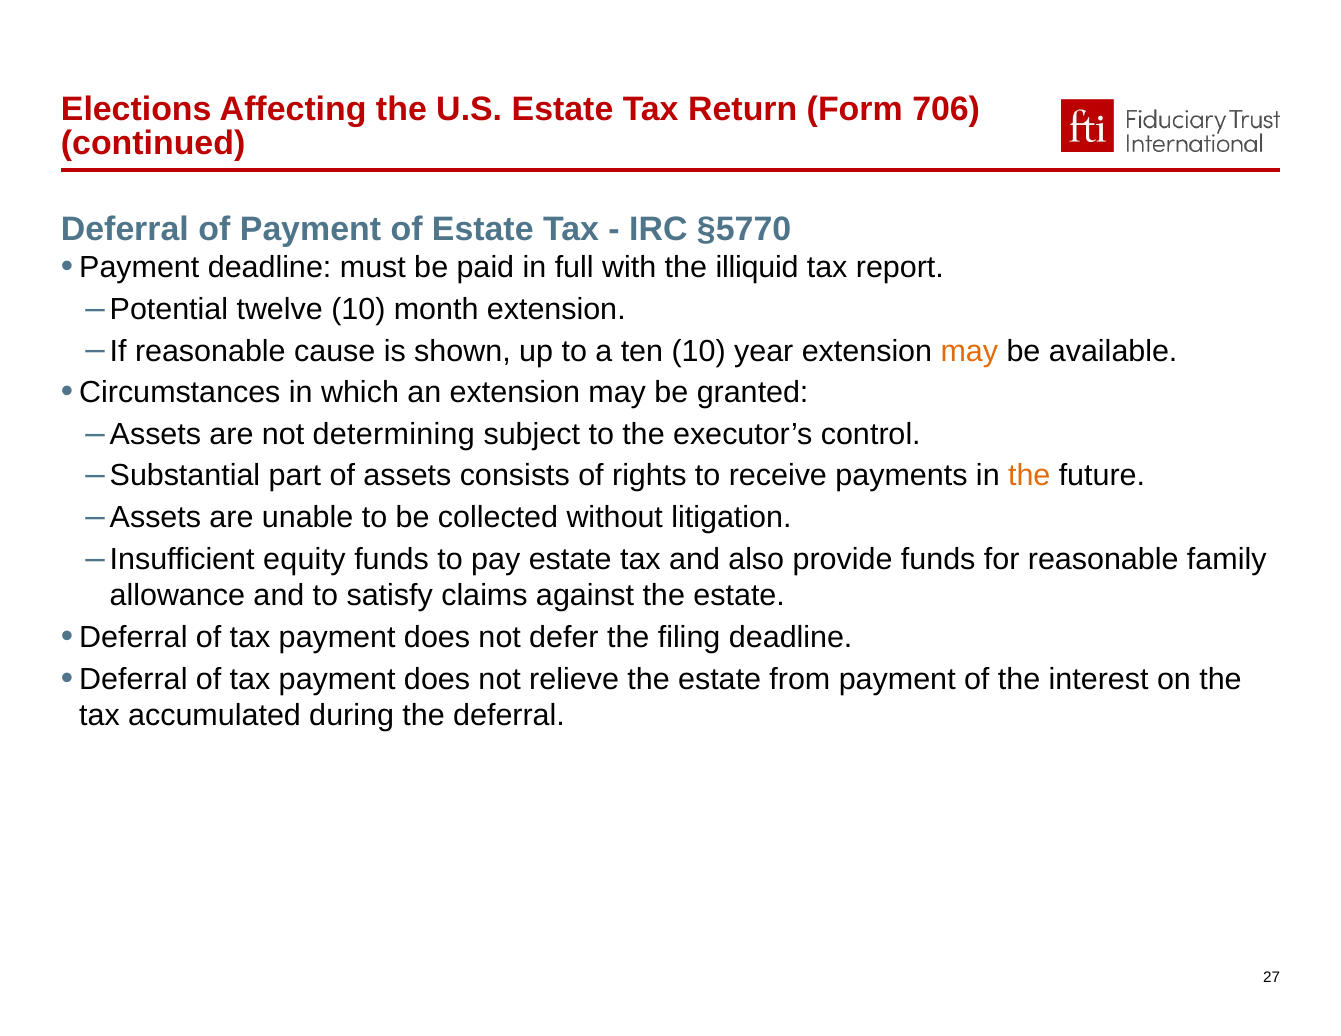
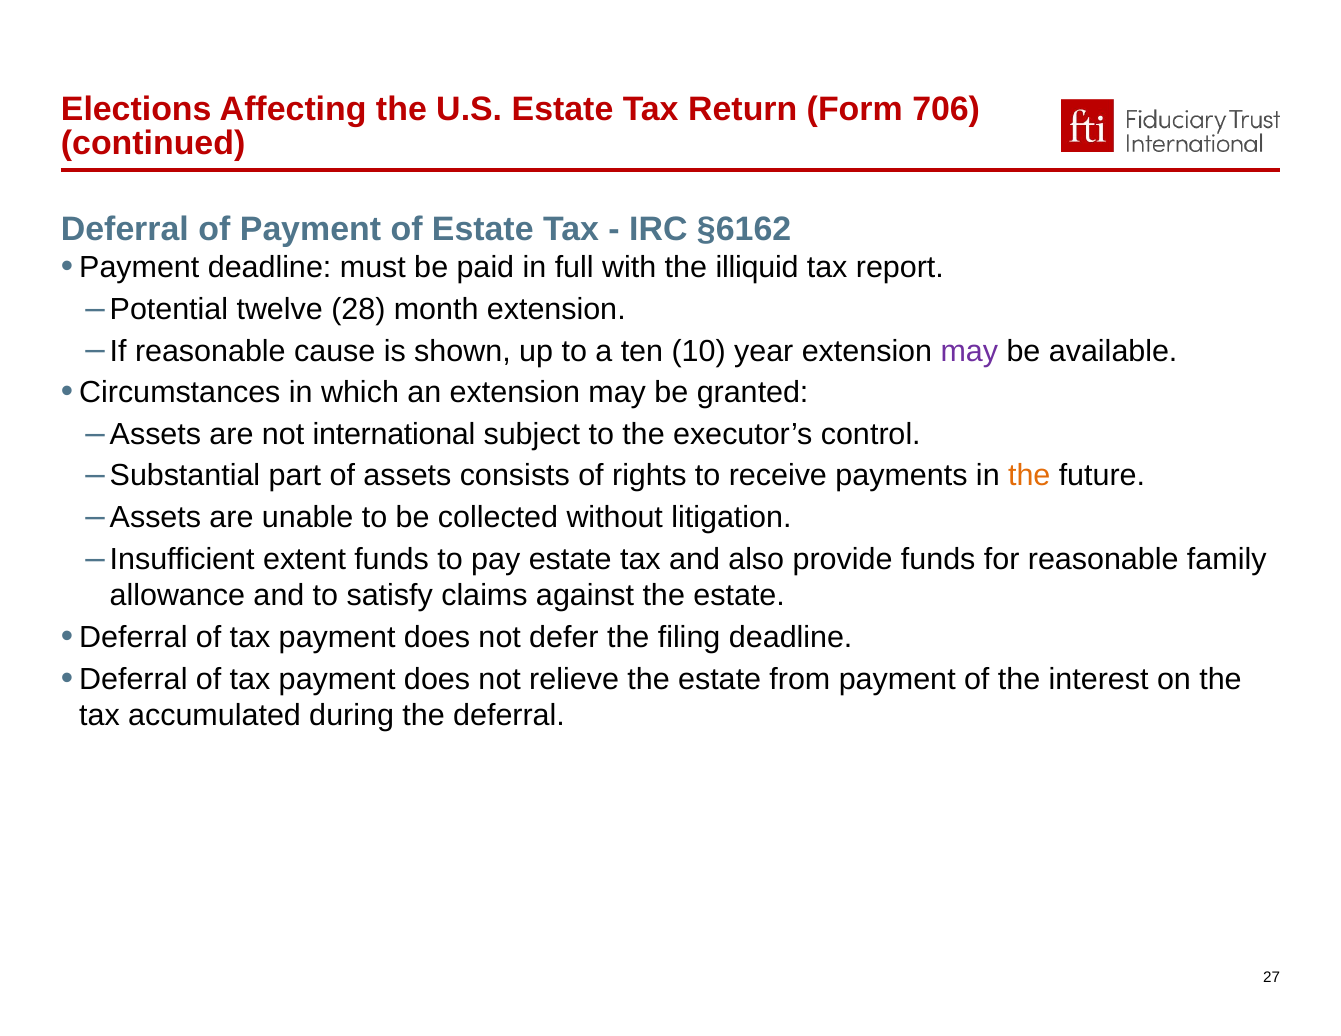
§5770: §5770 -> §6162 (744, 229)
twelve 10: 10 -> 28 (358, 309)
may colour: orange -> purple (969, 351)
determining: determining -> international (394, 434)
equity: equity -> extent (305, 559)
